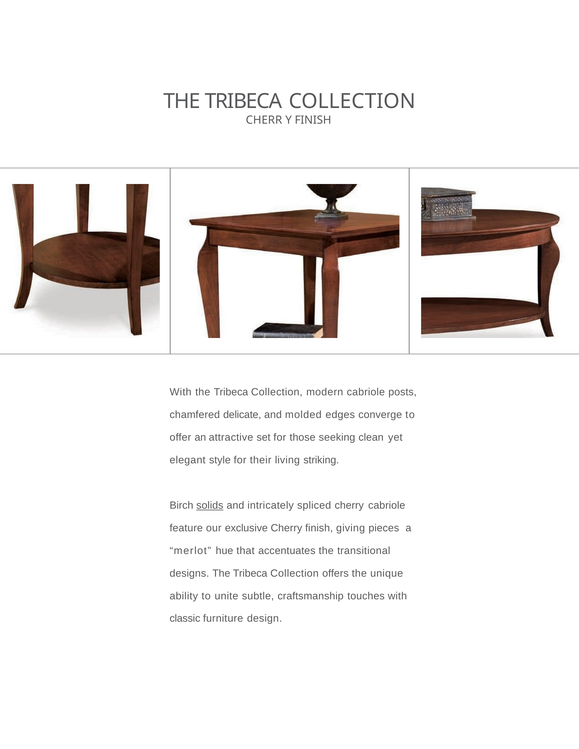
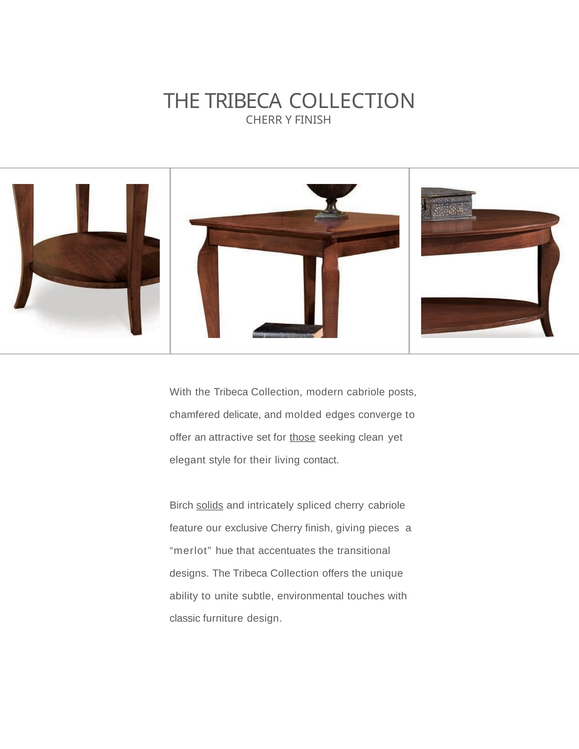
those underline: none -> present (303, 437)
striking: striking -> contact (321, 460)
craftsmanship: craftsmanship -> environmental (311, 596)
